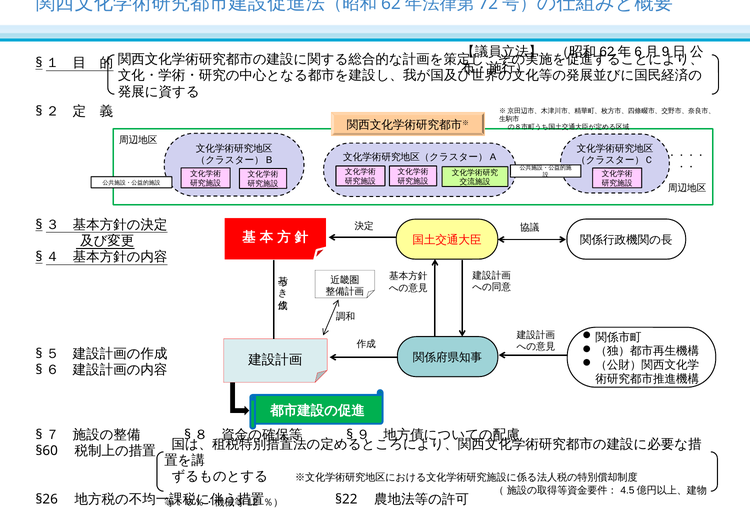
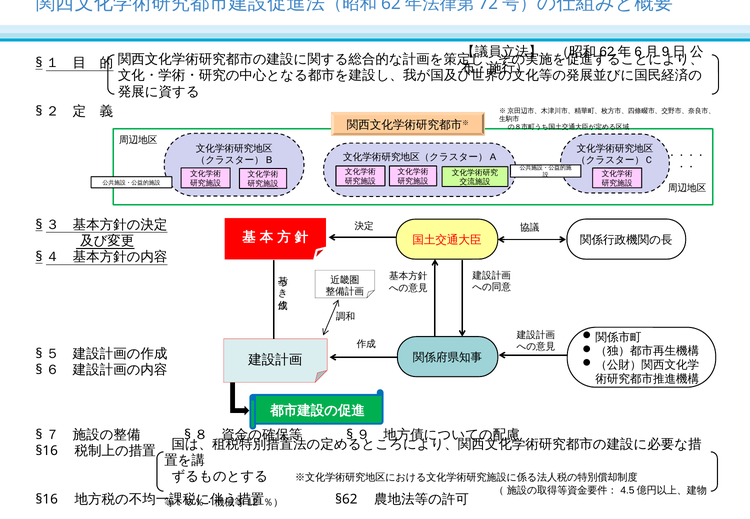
§60: §60 -> §16 (47, 451)
§26: §26 -> §16 (47, 499)
§22: §22 -> §62 (346, 499)
